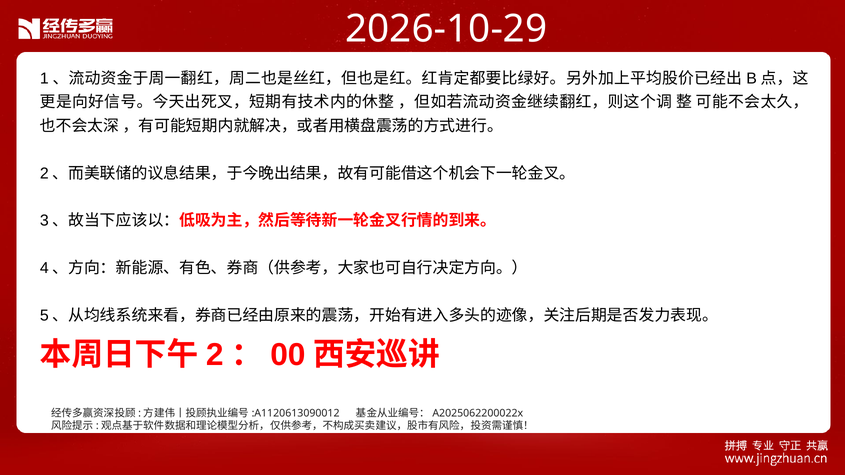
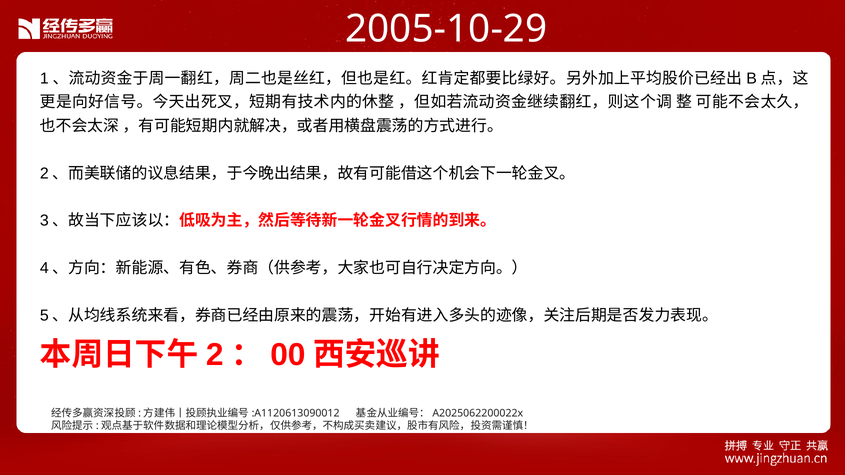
2026-10-29: 2026-10-29 -> 2005-10-29 (446, 29)
